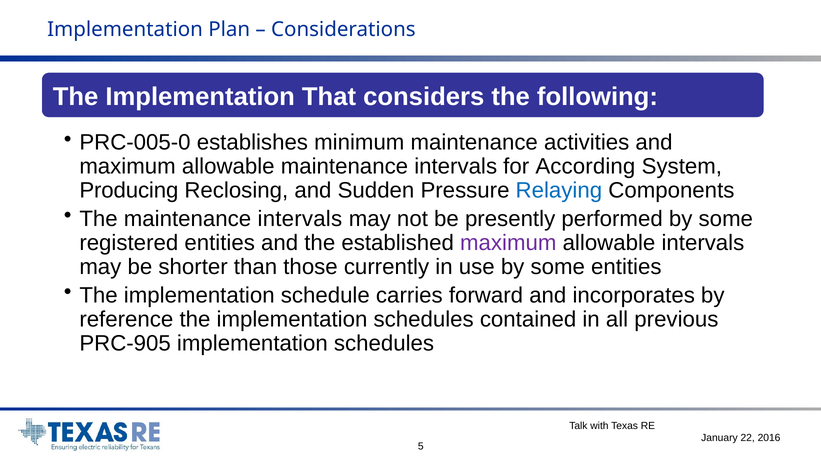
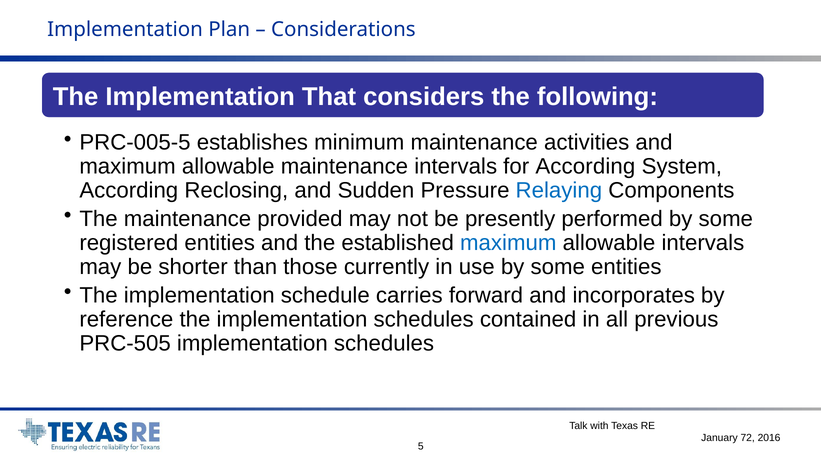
PRC‐005‐0: PRC‐005‐0 -> PRC‐005‐5 (135, 142)
Producing: Producing -> According (129, 190)
The maintenance intervals: intervals -> provided (300, 219)
maximum colour: purple -> blue (508, 243)
PRC-905: PRC-905 -> PRC-505 (125, 343)
22: 22 -> 72 (748, 438)
